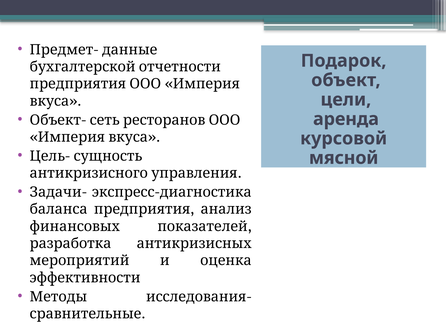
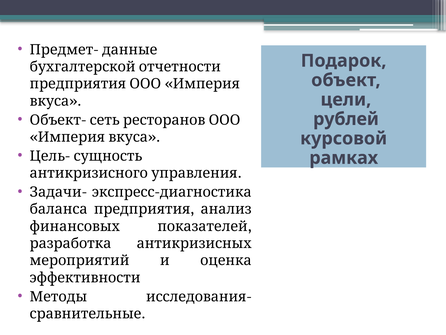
аренда: аренда -> рублей (346, 119)
мясной: мясной -> рамках (344, 158)
